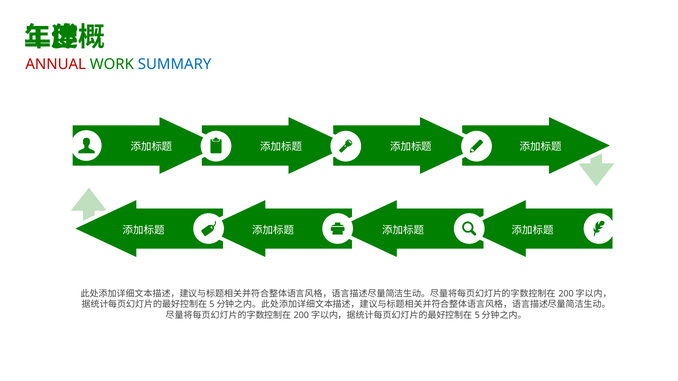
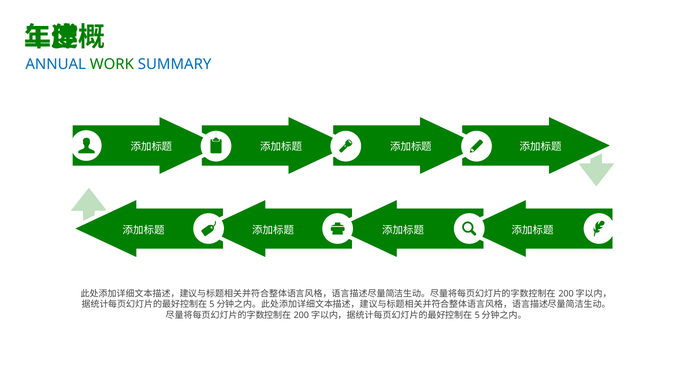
ANNUAL colour: red -> blue (56, 65)
